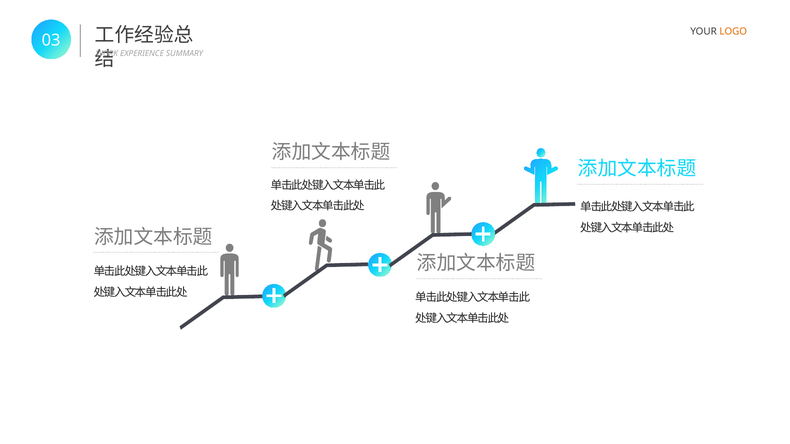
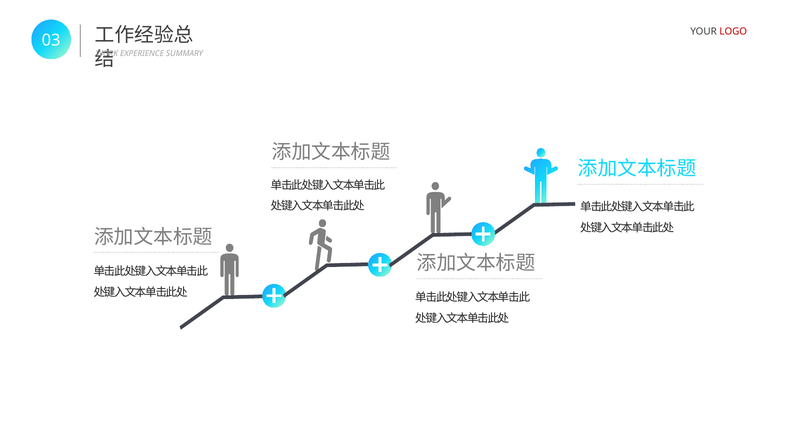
LOGO colour: orange -> red (733, 32)
